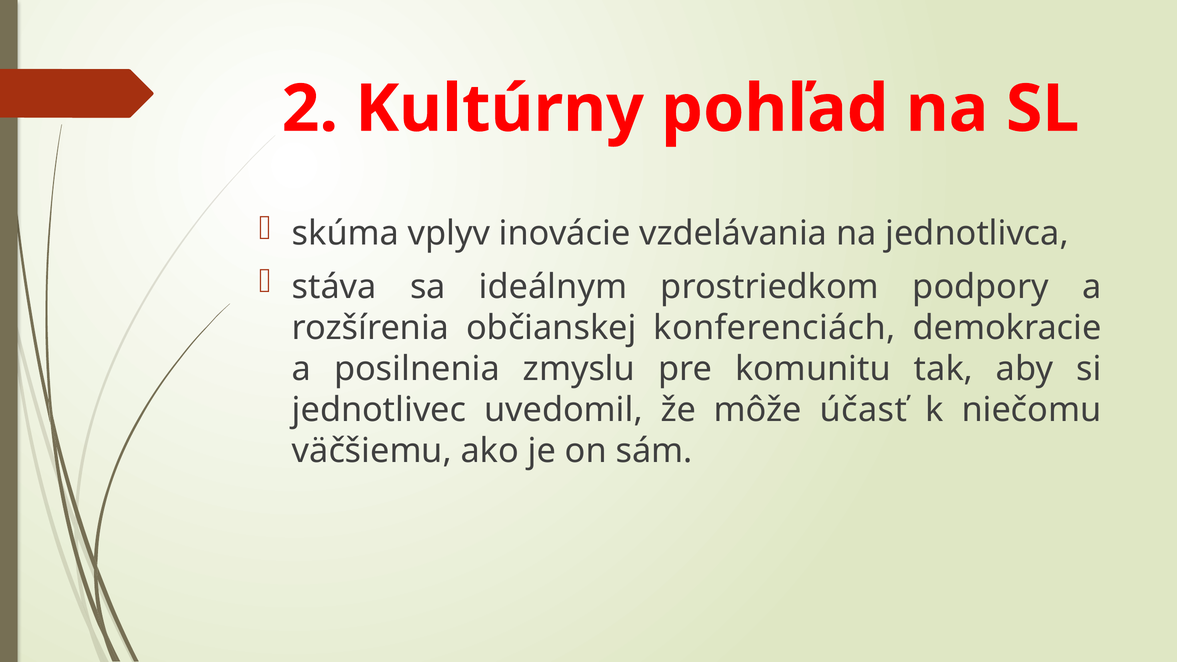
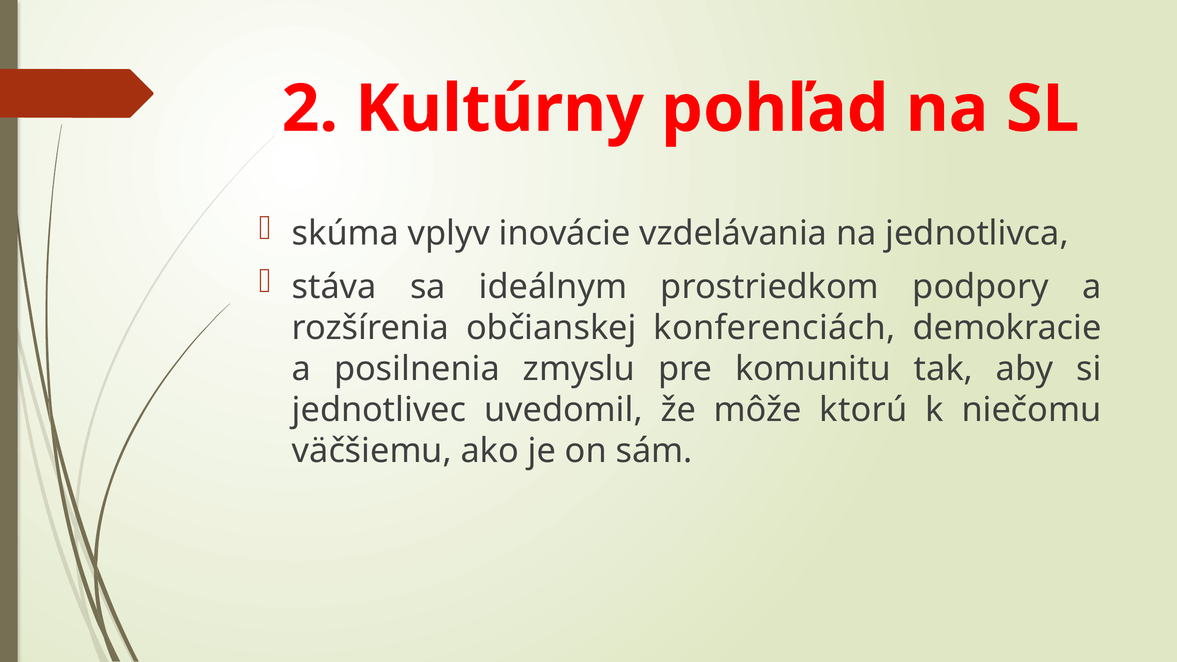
účasť: účasť -> ktorú (863, 410)
